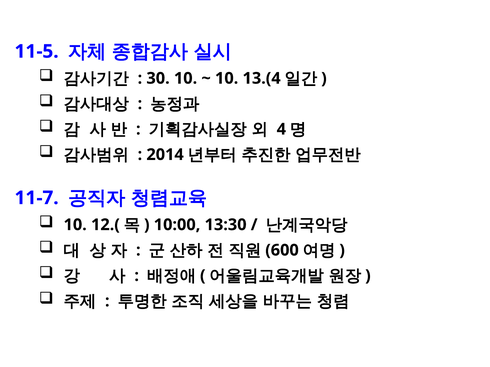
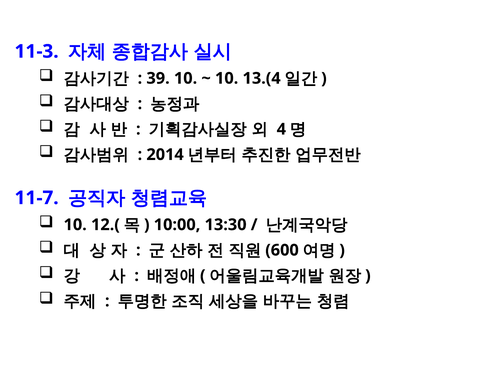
11-5: 11-5 -> 11-3 (37, 51)
30: 30 -> 39 (158, 78)
